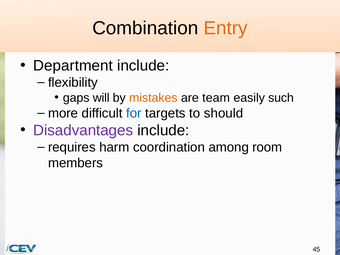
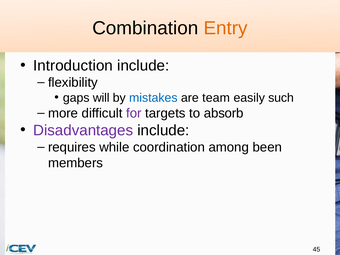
Department: Department -> Introduction (73, 66)
mistakes colour: orange -> blue (153, 98)
for colour: blue -> purple (134, 113)
should: should -> absorb (224, 113)
harm: harm -> while (114, 147)
room: room -> been (267, 147)
